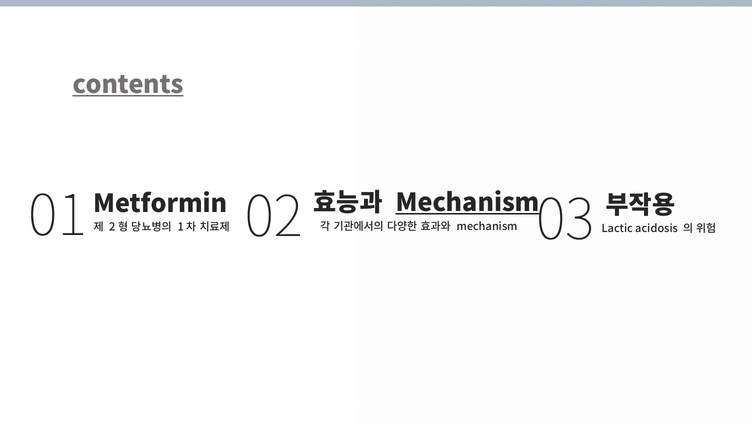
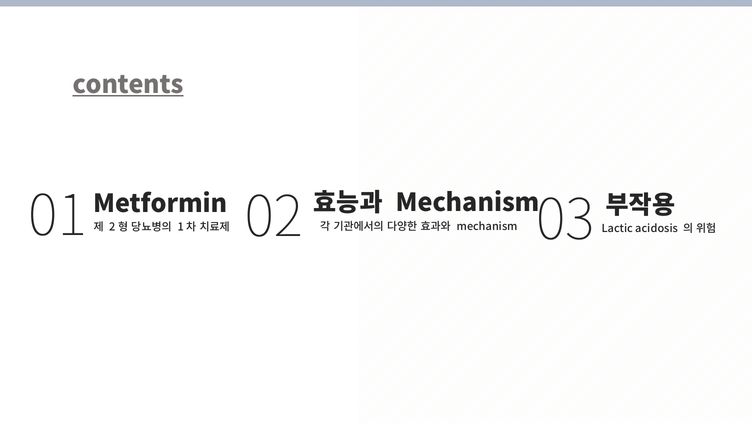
Mechanism underline: present -> none (468, 203)
